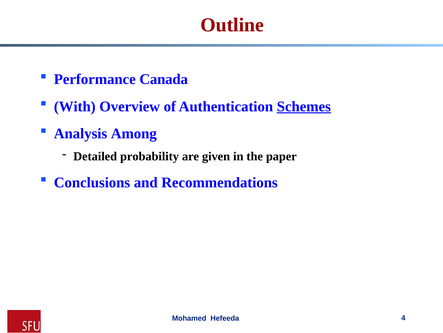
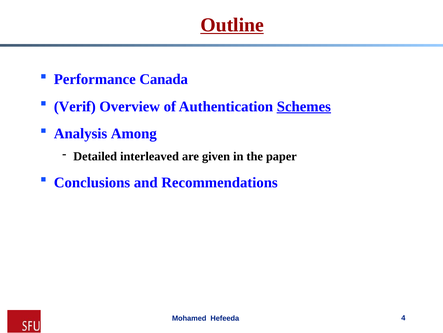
Outline underline: none -> present (232, 25)
With: With -> Verif (75, 106)
probability: probability -> interleaved (150, 156)
